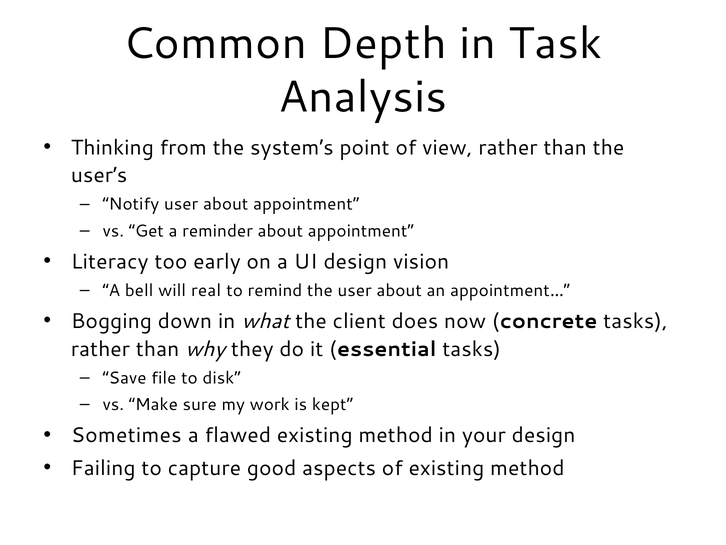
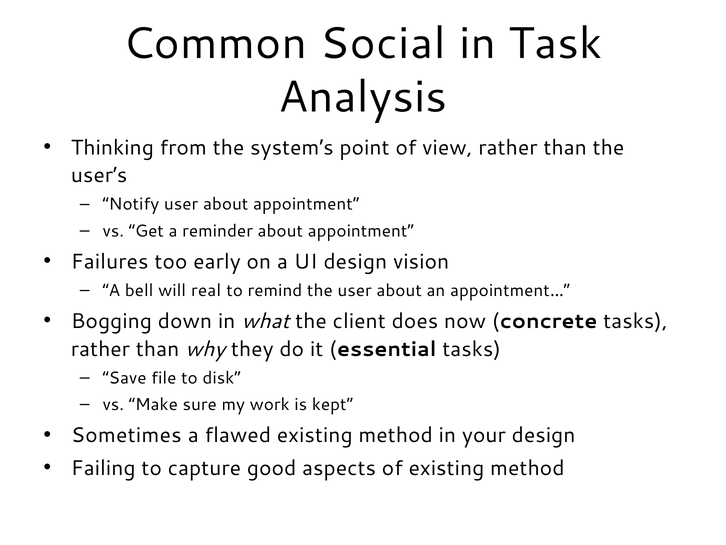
Depth: Depth -> Social (383, 44)
Literacy: Literacy -> Failures (110, 261)
